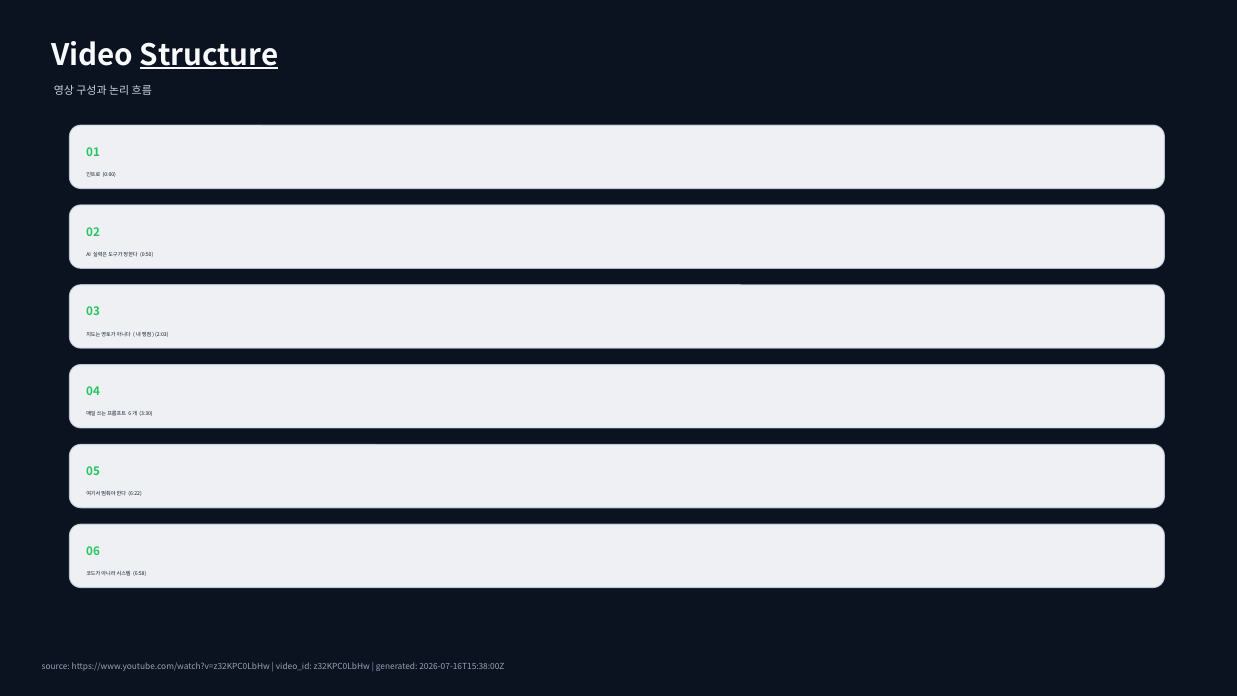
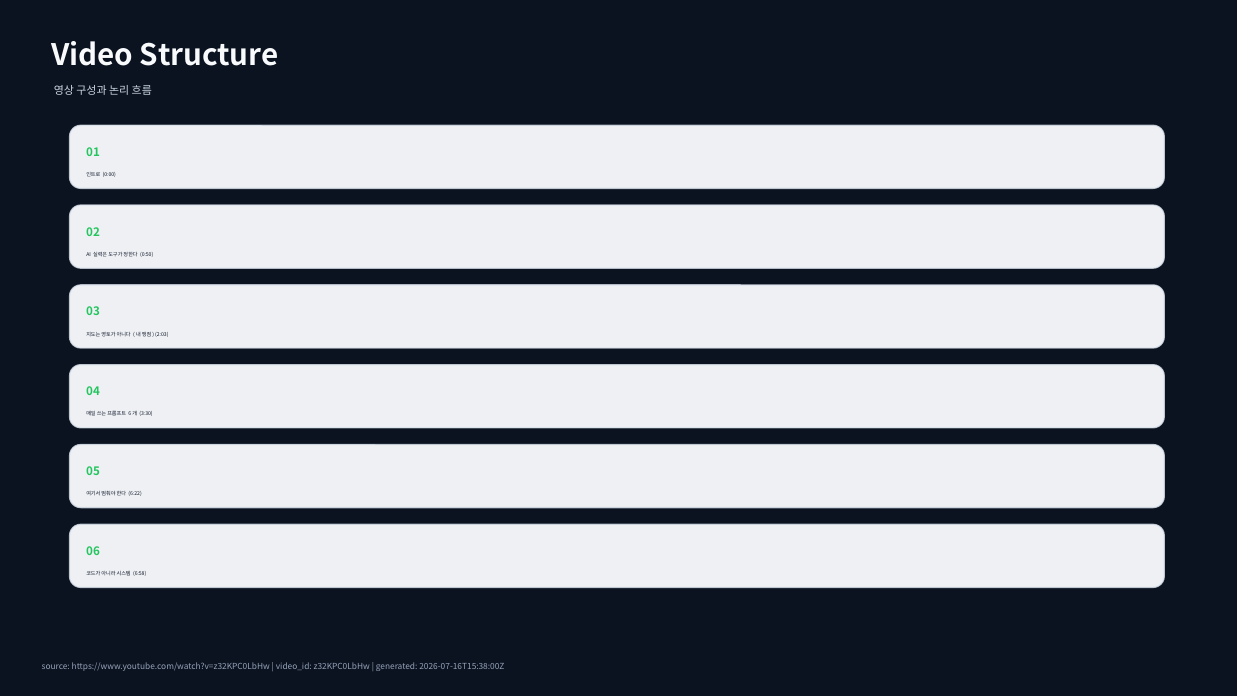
Structure underline: present -> none (209, 55)
